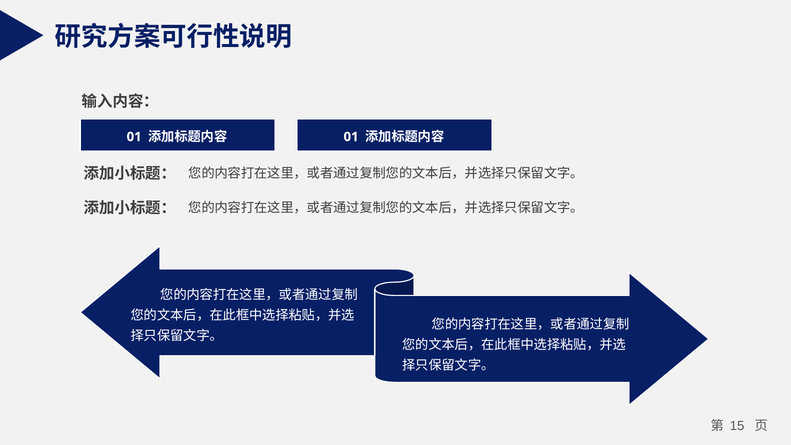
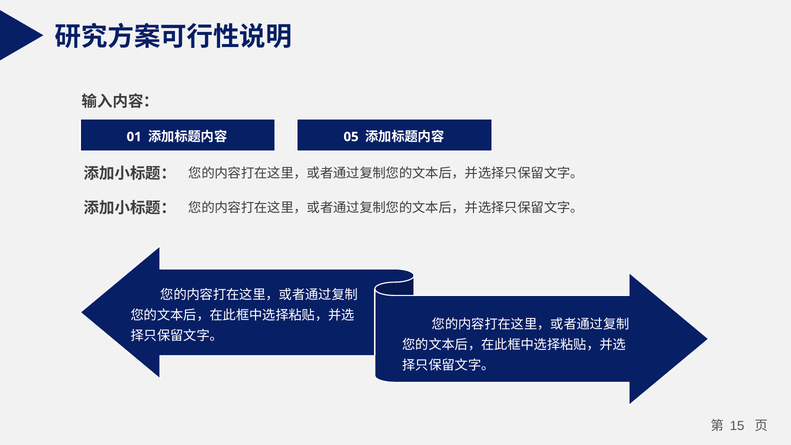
01: 01 -> 05 (351, 137)
